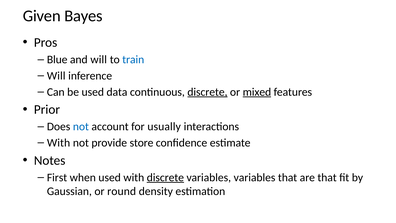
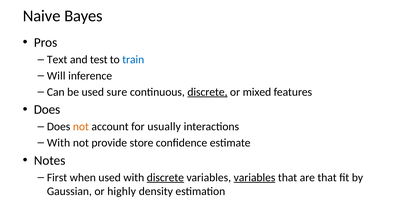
Given: Given -> Naive (42, 16)
Blue: Blue -> Text (57, 60)
and will: will -> test (99, 60)
data: data -> sure (117, 92)
mixed underline: present -> none (257, 92)
Prior: Prior -> Does (47, 109)
not colour: blue -> orange (81, 126)
variables underline: none -> present (255, 177)
round: round -> highly (122, 191)
